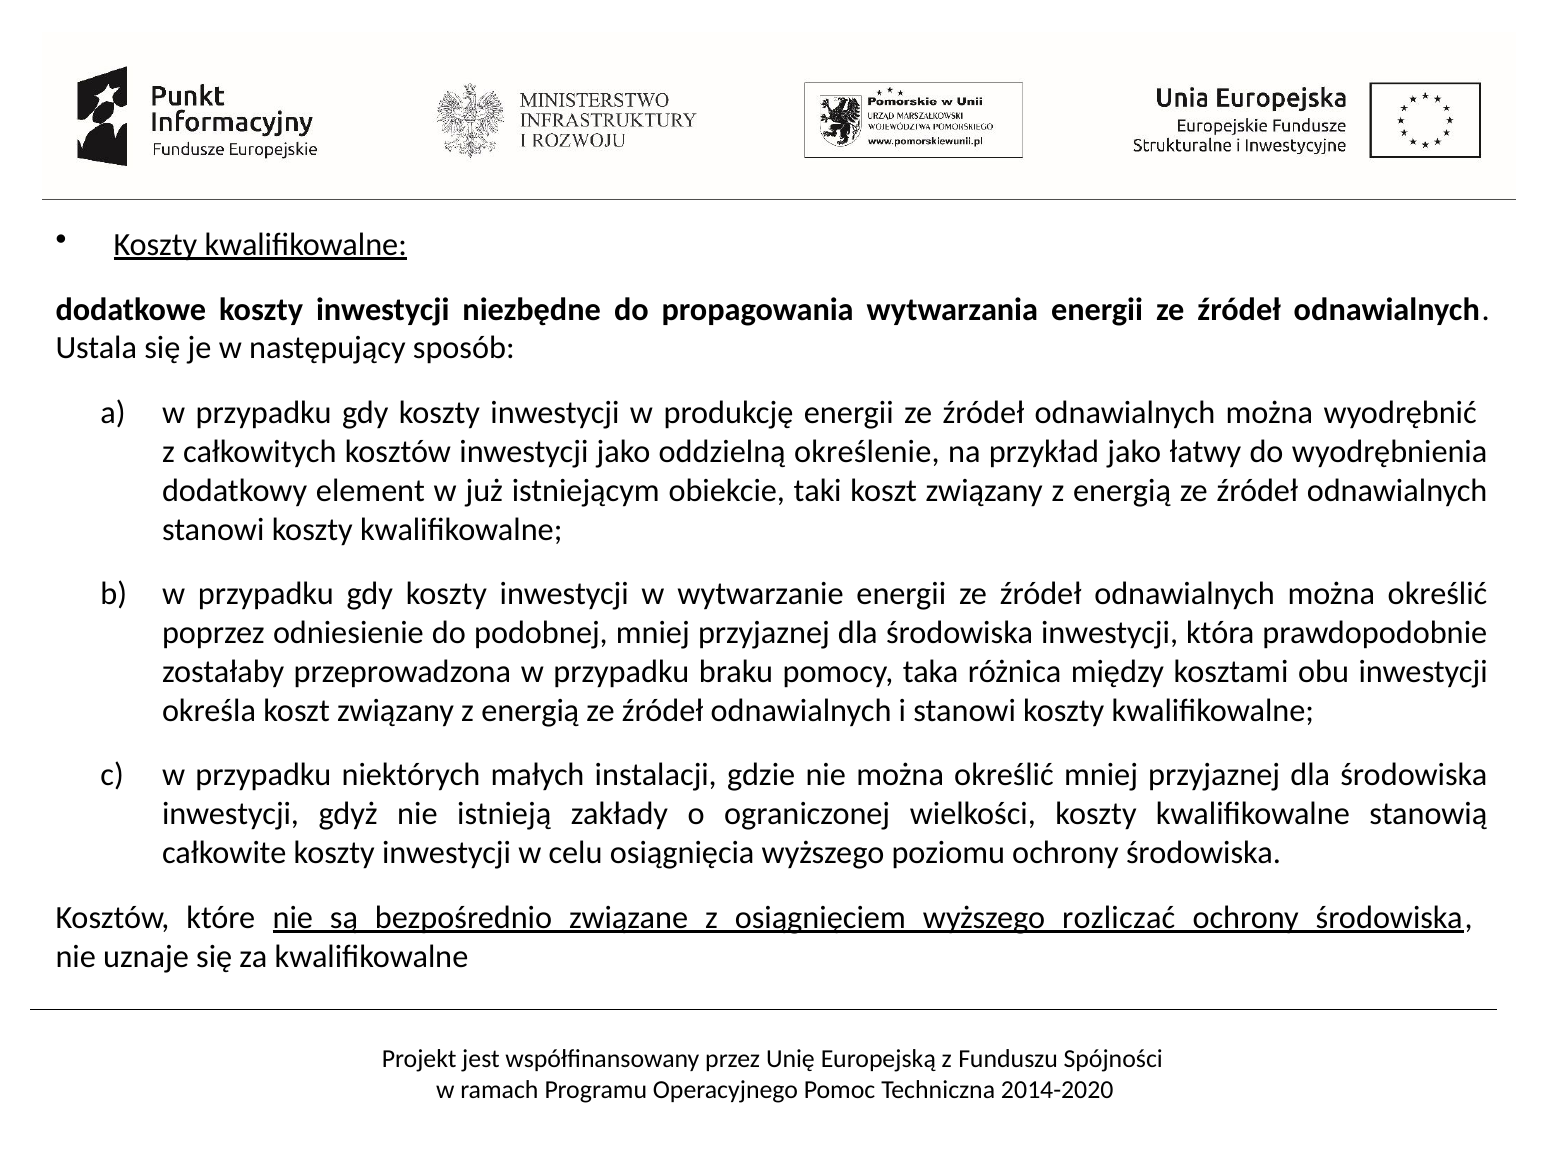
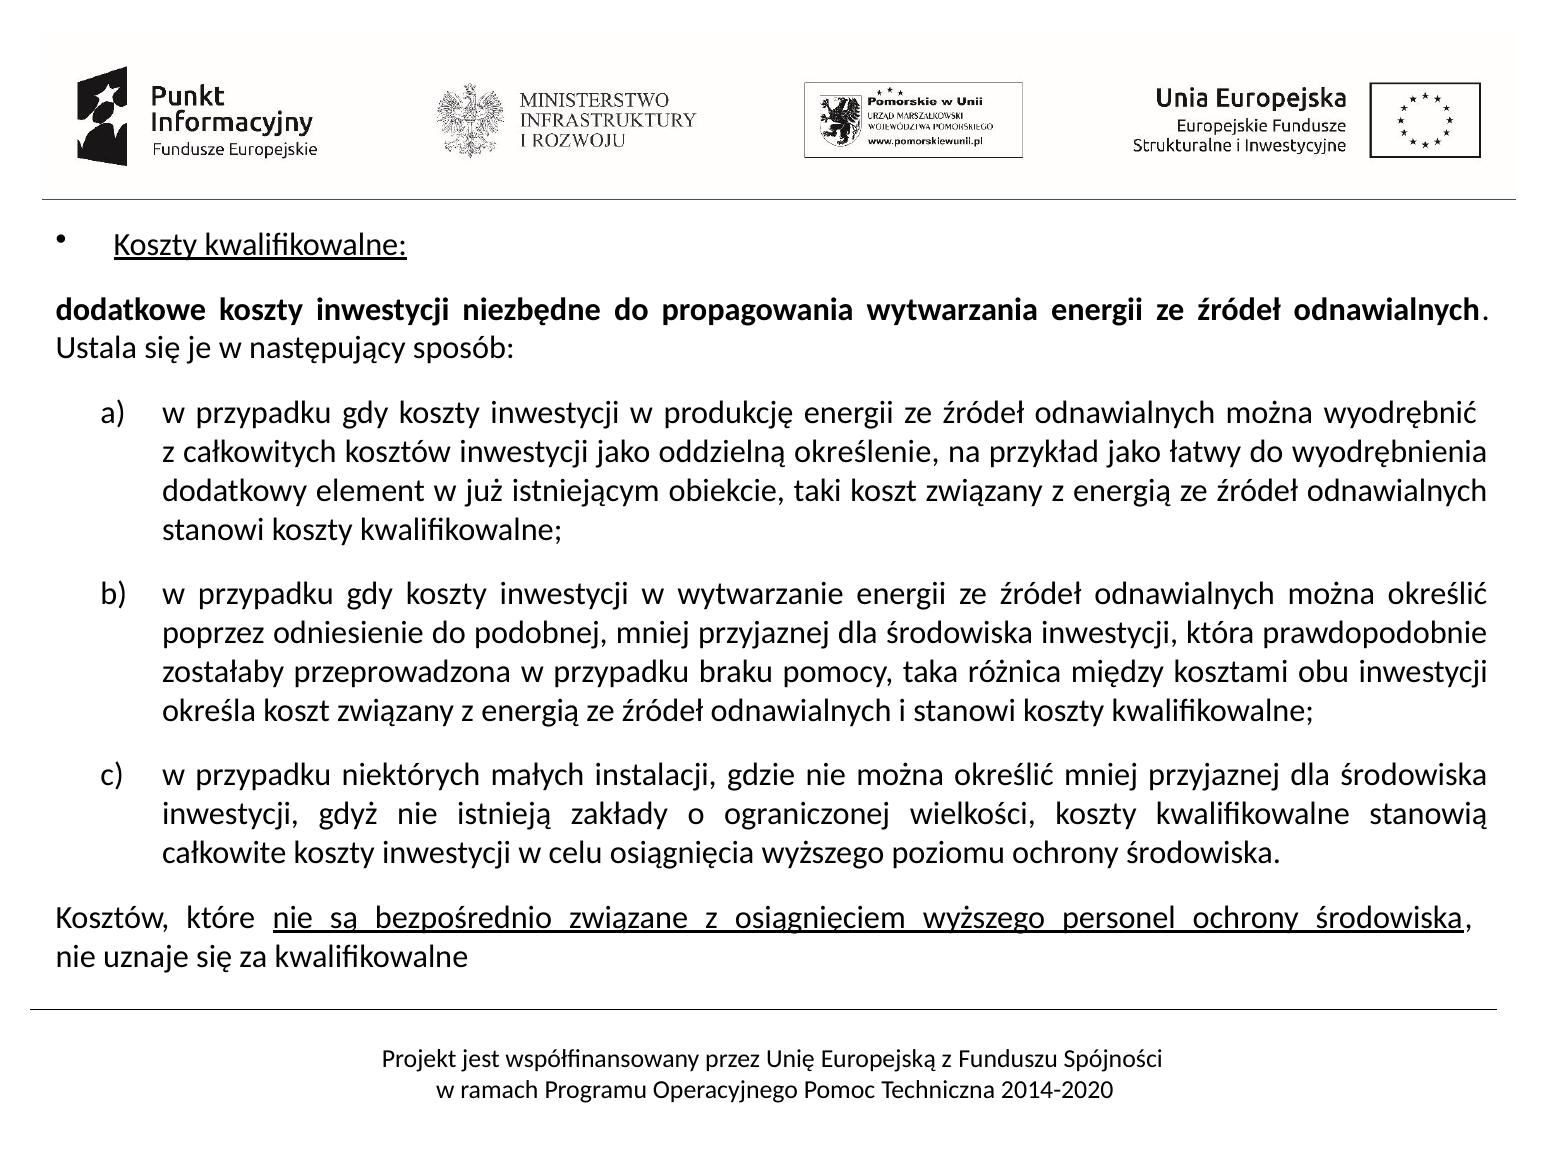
rozliczać: rozliczać -> personel (1119, 917)
